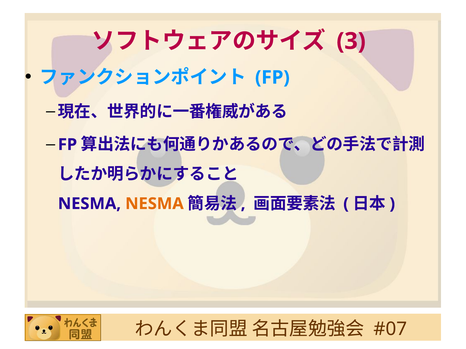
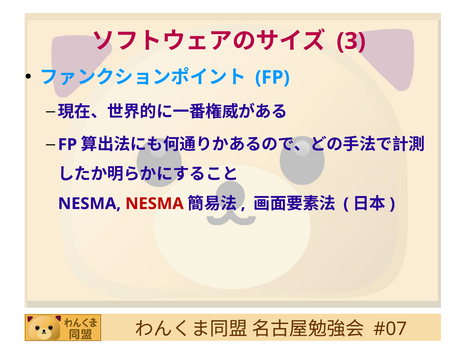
NESMA colour: orange -> red (154, 204)
